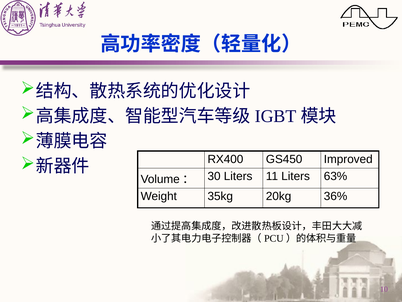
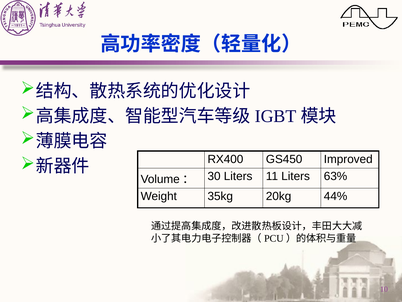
36%: 36% -> 44% (336, 196)
